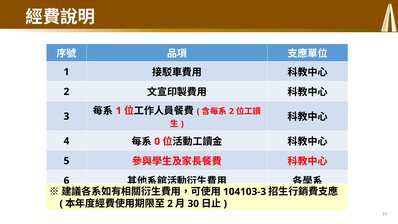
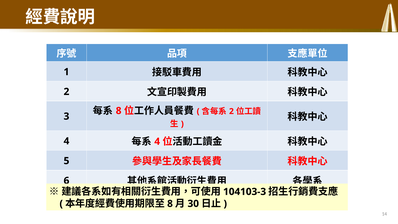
1: 1 -> 8 (119, 111)
0: 0 -> 4 (157, 141)
2: 2 -> 8 (170, 204)
